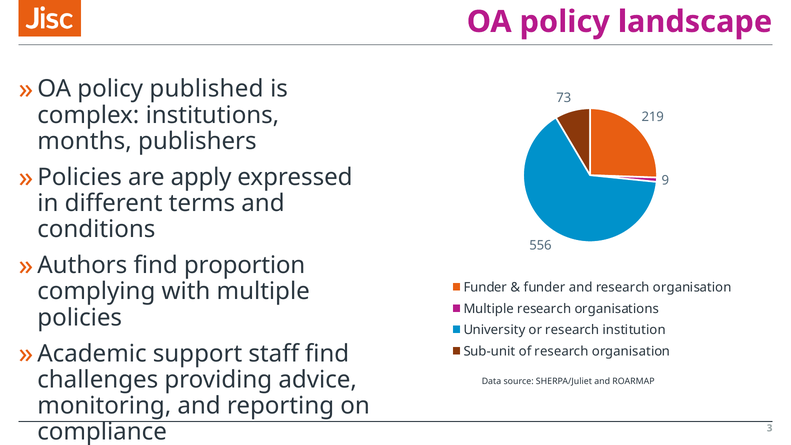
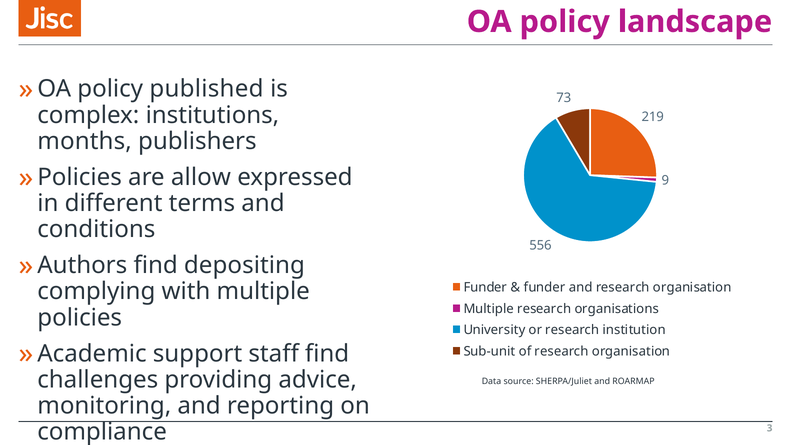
apply: apply -> allow (201, 177)
proportion: proportion -> depositing (244, 265)
